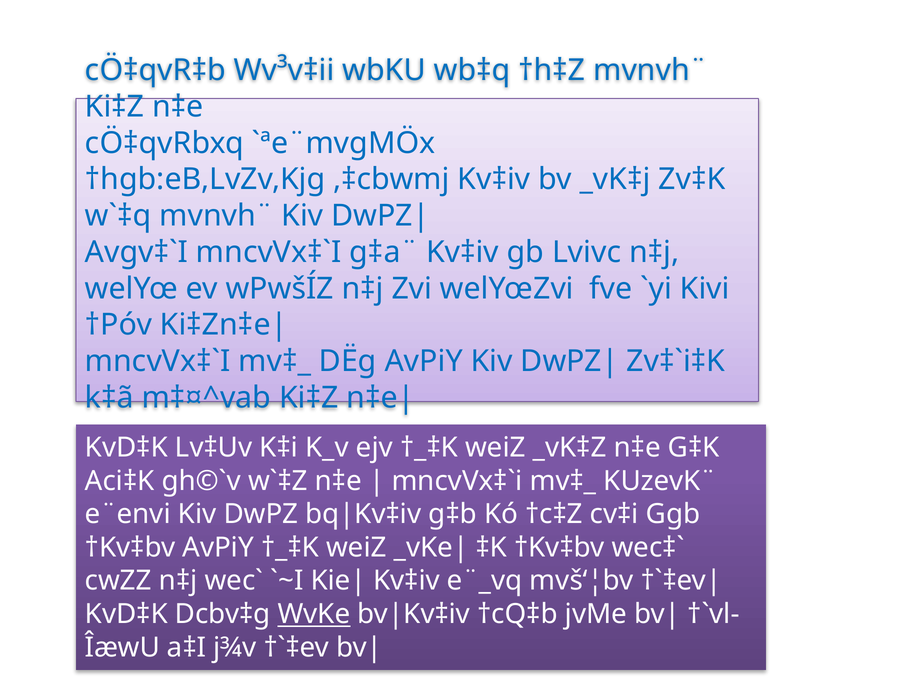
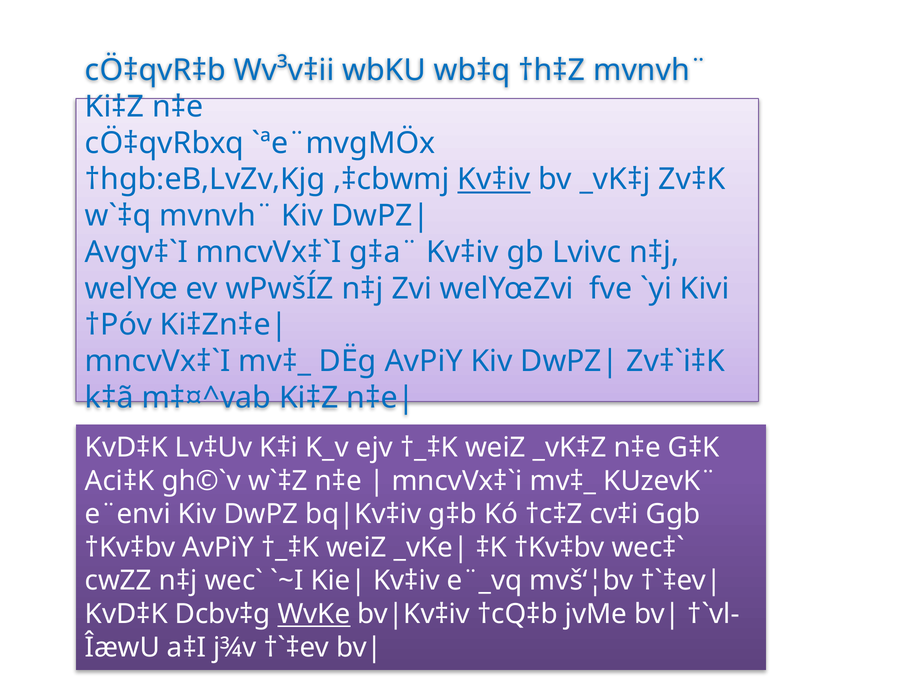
Kv‡iv underline: none -> present (494, 180)
